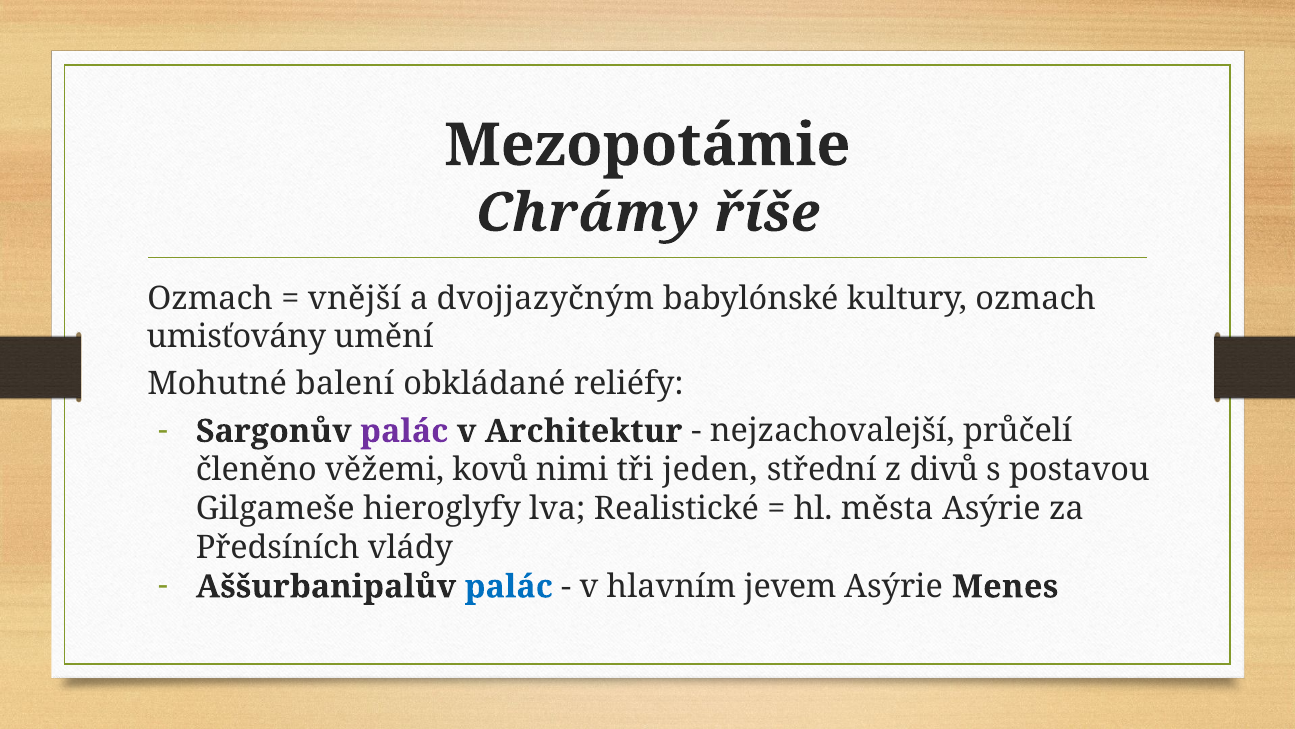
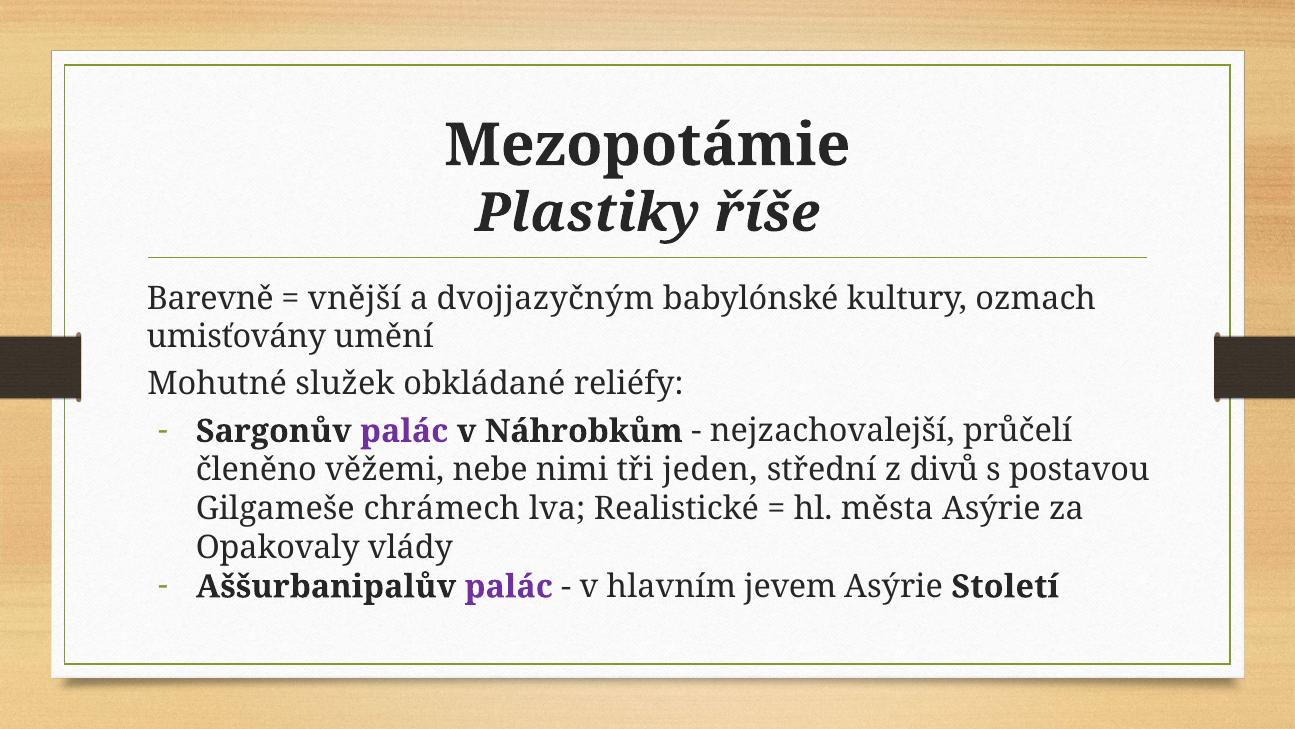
Chrámy: Chrámy -> Plastiky (588, 213)
Ozmach: Ozmach -> Barevně (210, 298)
balení: balení -> služek (345, 384)
Architektur: Architektur -> Náhrobkům (584, 431)
kovů: kovů -> nebe (490, 470)
hieroglyfy: hieroglyfy -> chrámech (442, 509)
Předsíních: Předsíních -> Opakovaly (278, 547)
palác colour: blue -> purple (509, 586)
Menes: Menes -> Století (1005, 586)
